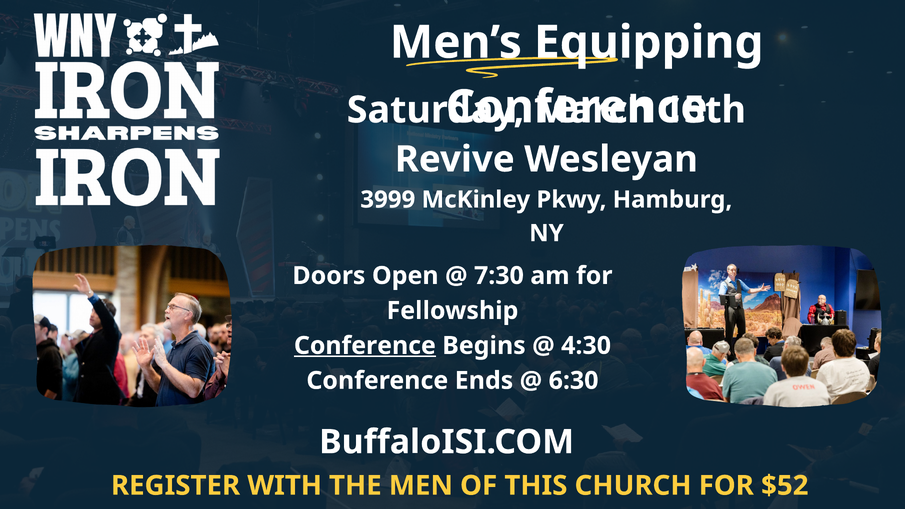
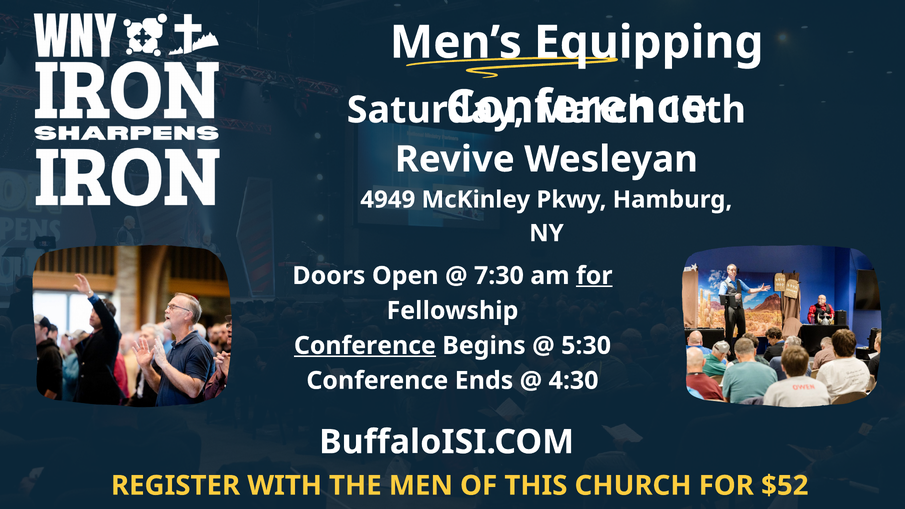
3999: 3999 -> 4949 (388, 200)
for underline: none -> present (594, 276)
4:30: 4:30 -> 5:30 (586, 346)
6:30: 6:30 -> 4:30 (574, 381)
